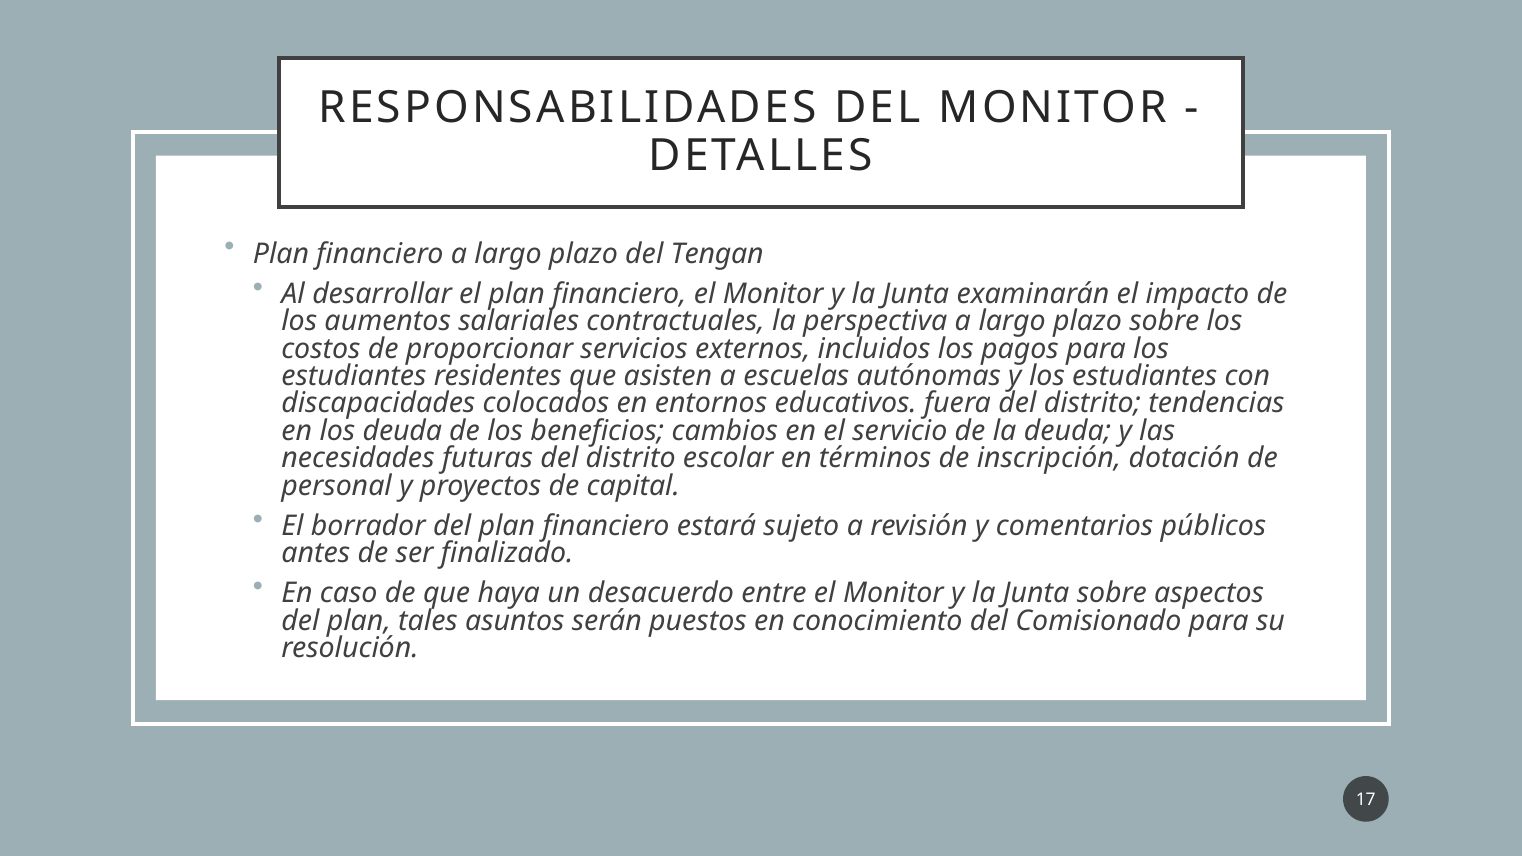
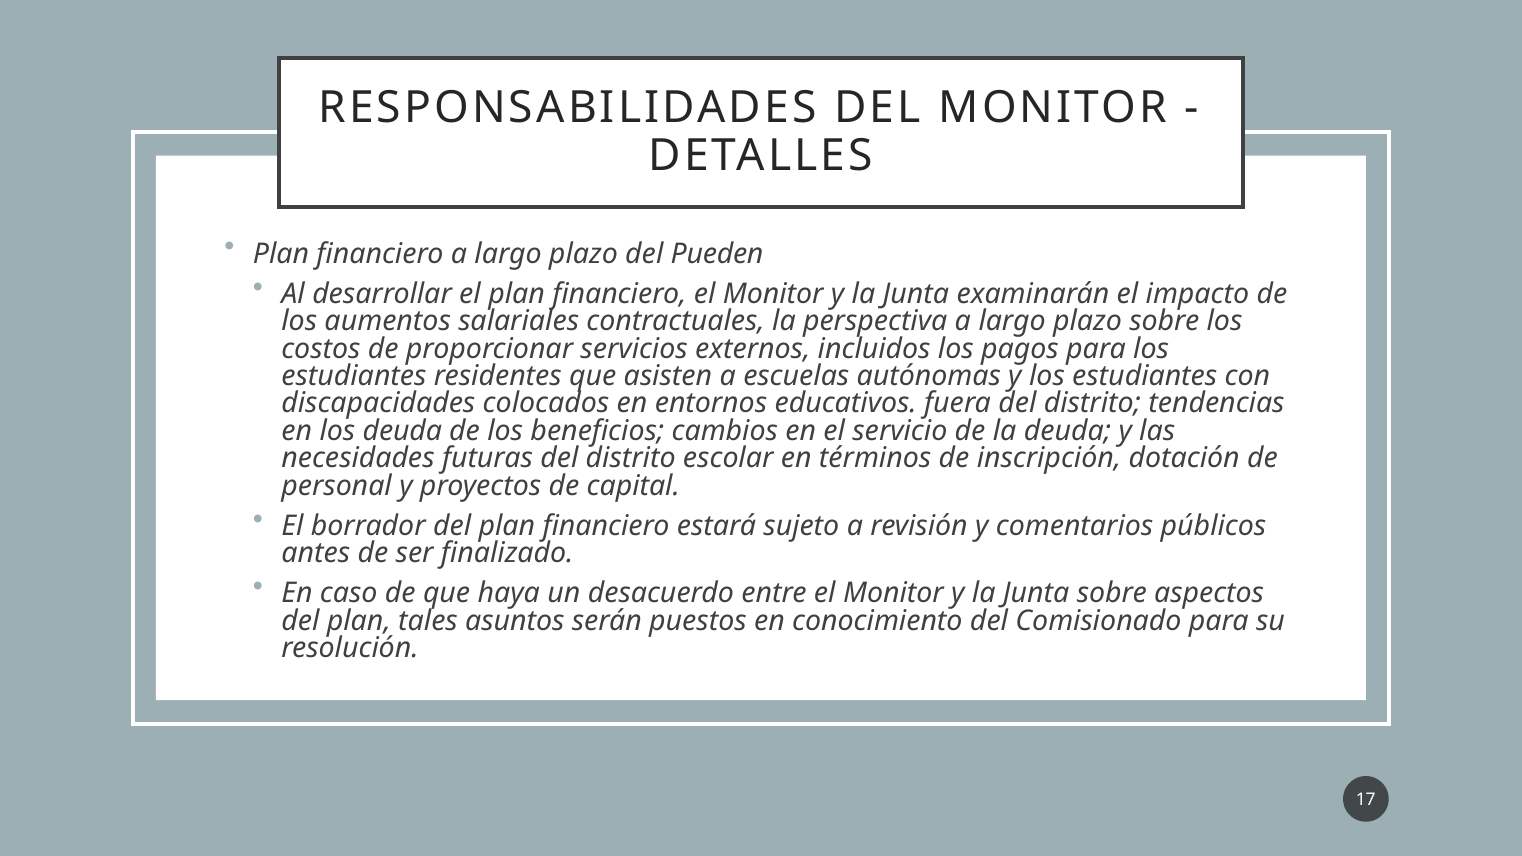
Tengan: Tengan -> Pueden (717, 254)
